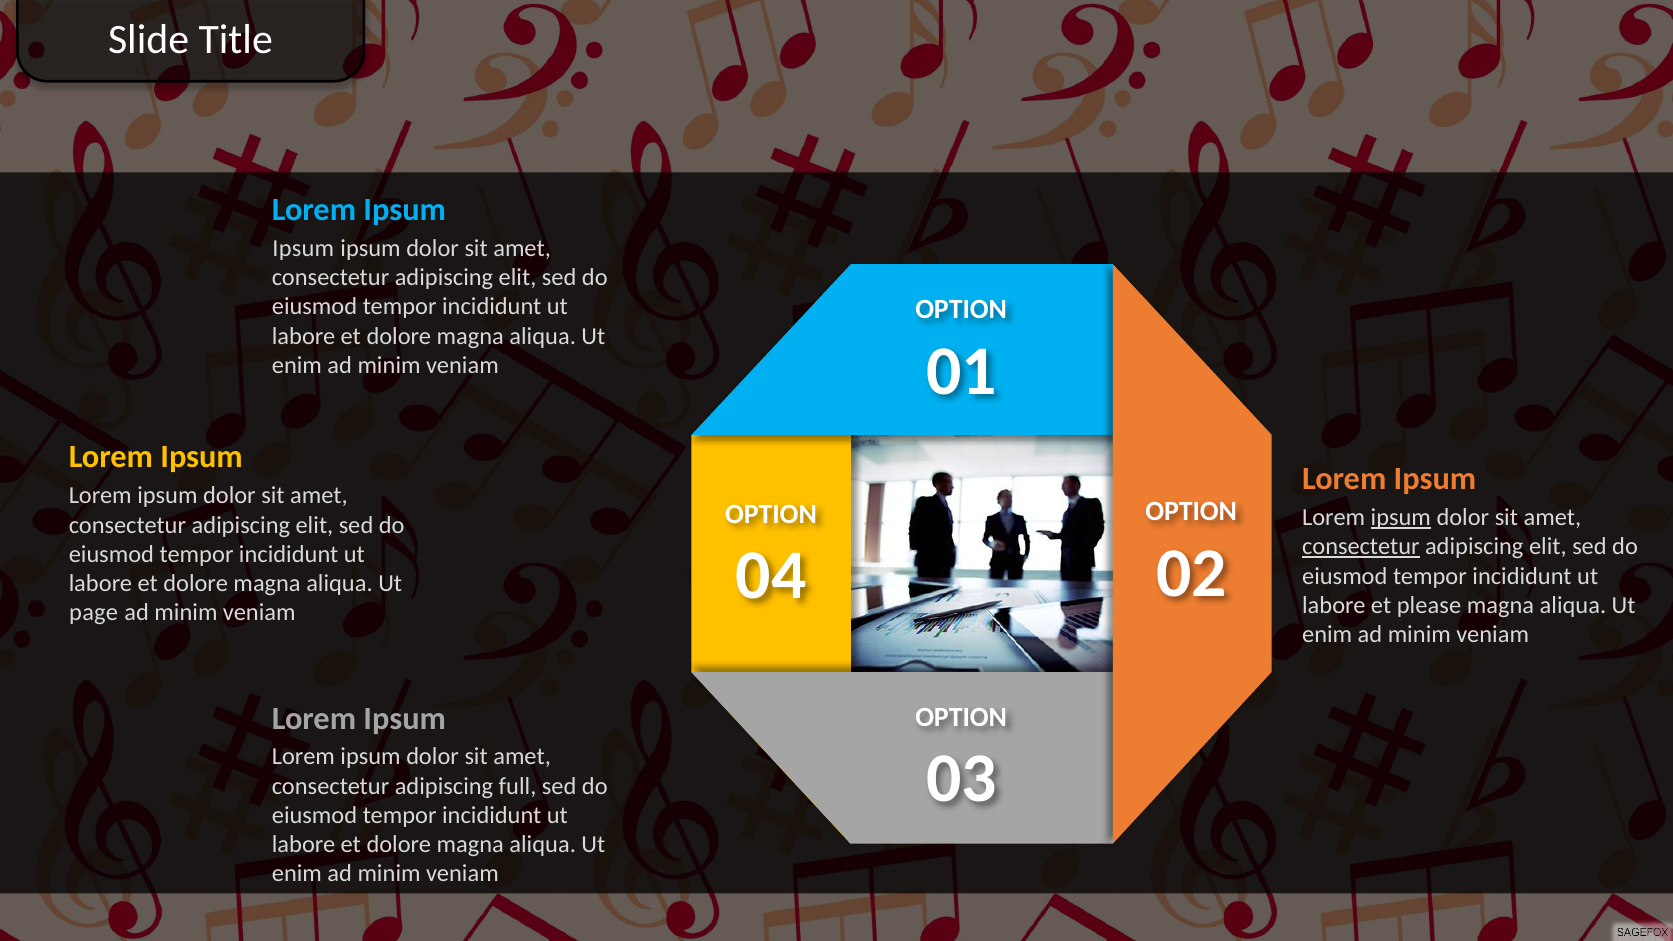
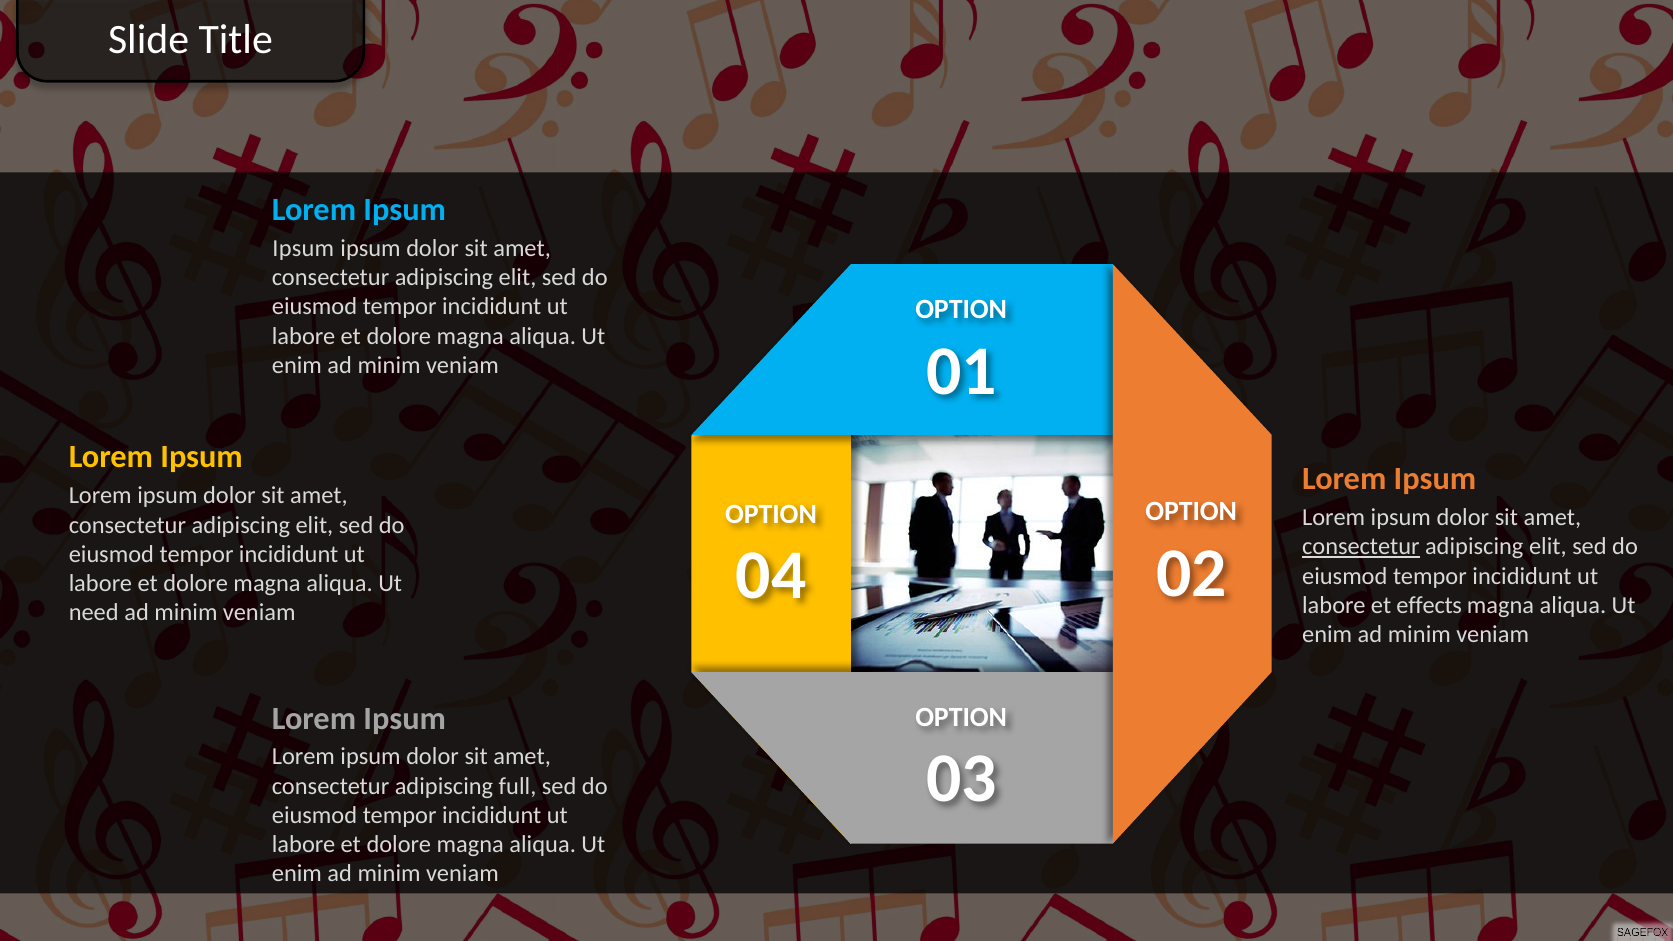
ipsum underline: present -> none (1401, 517)
please: please -> effects (1429, 605)
page: page -> need (94, 613)
